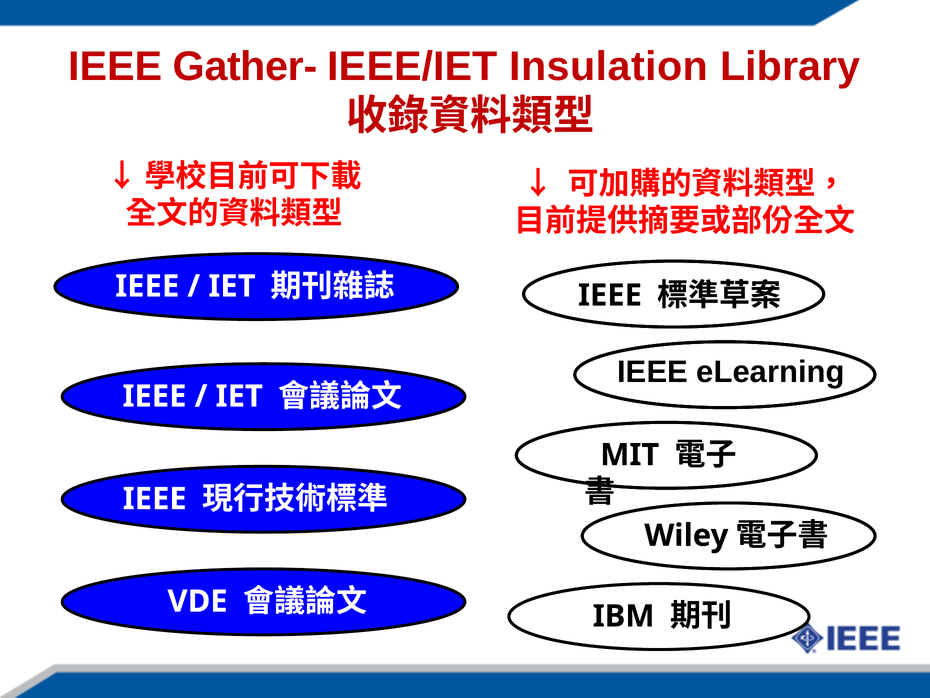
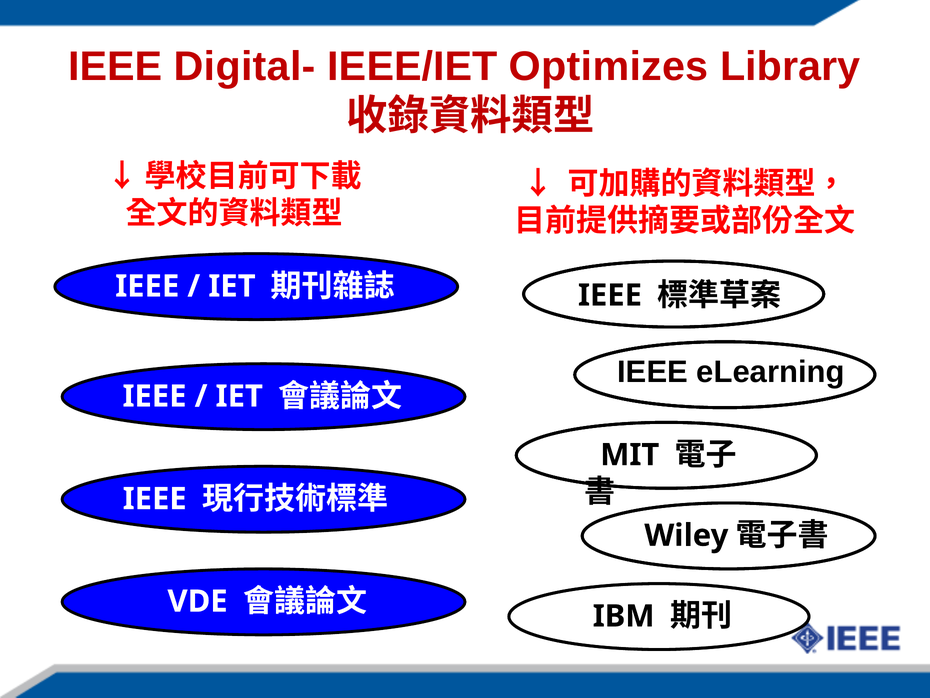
Gather-: Gather- -> Digital- (245, 66)
Insulation: Insulation -> Optimizes (609, 66)
